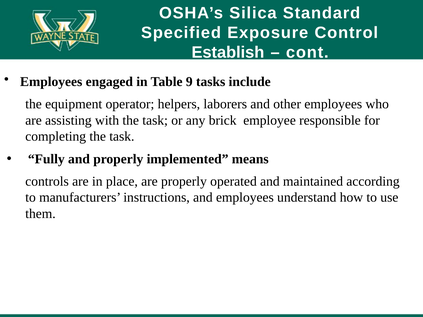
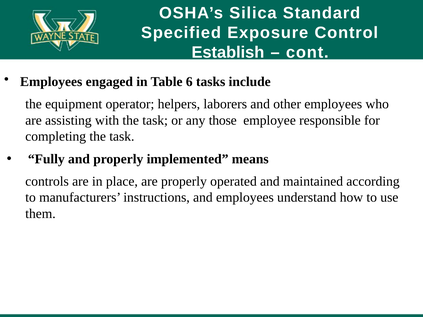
9: 9 -> 6 (189, 82)
brick: brick -> those (223, 120)
